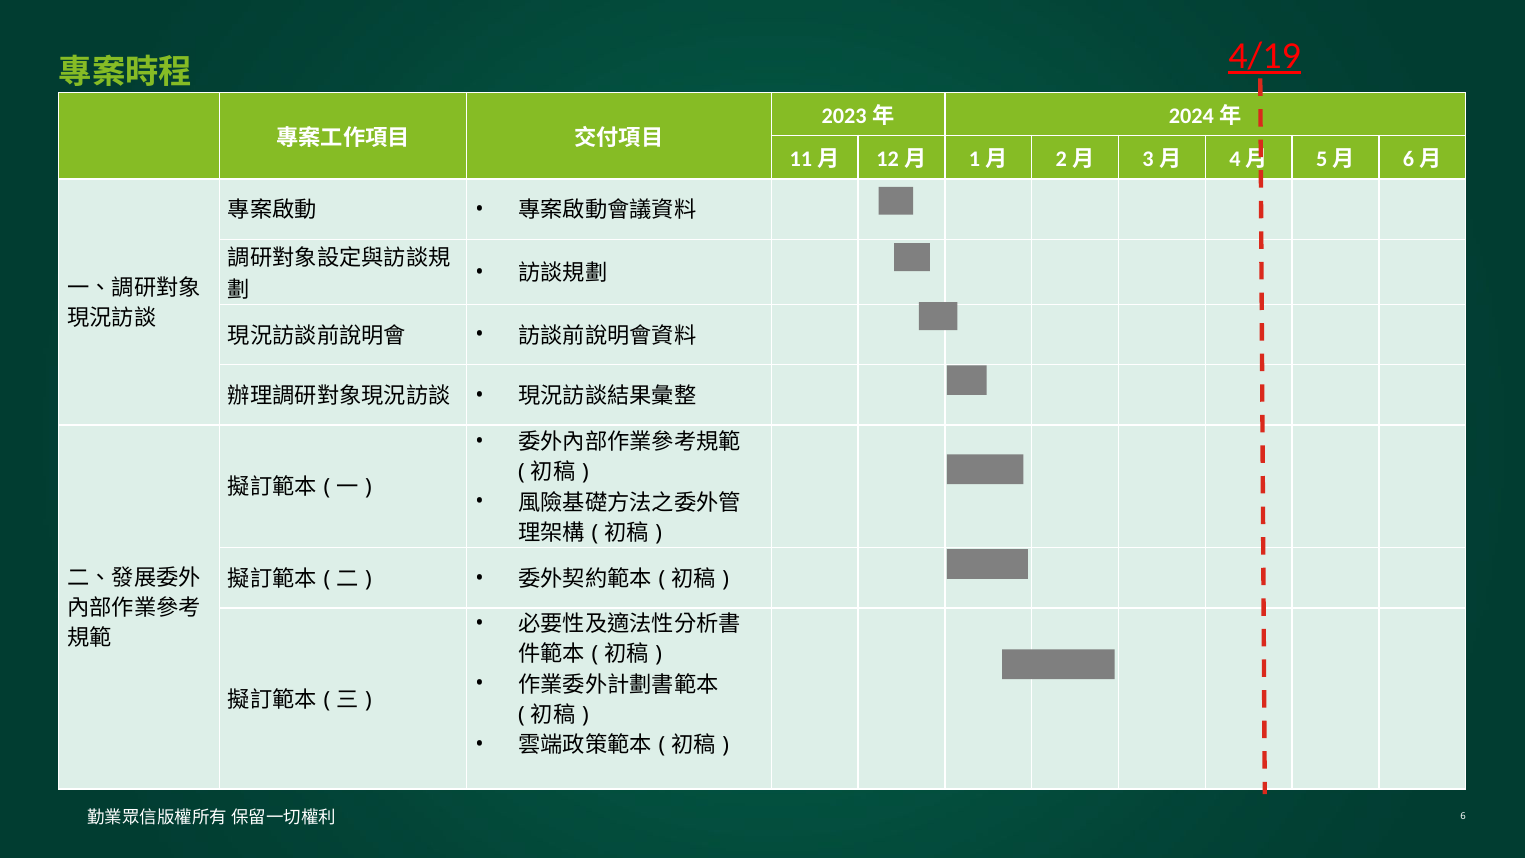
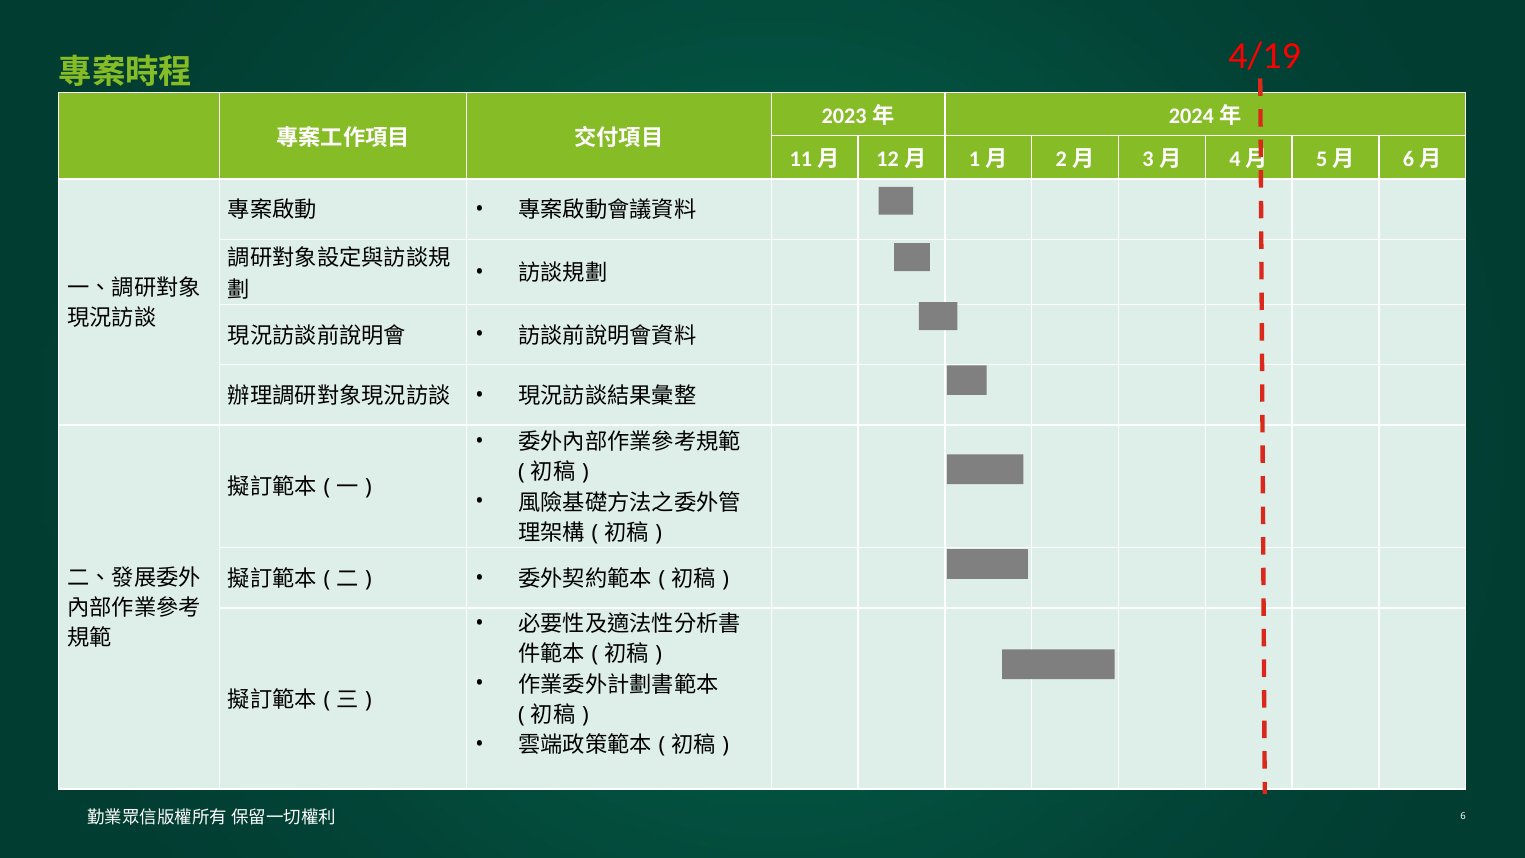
4/19 underline: present -> none (1265, 56)
